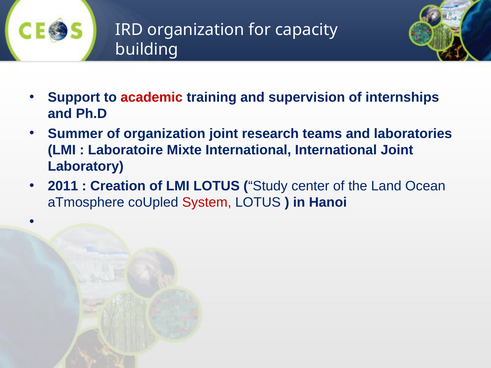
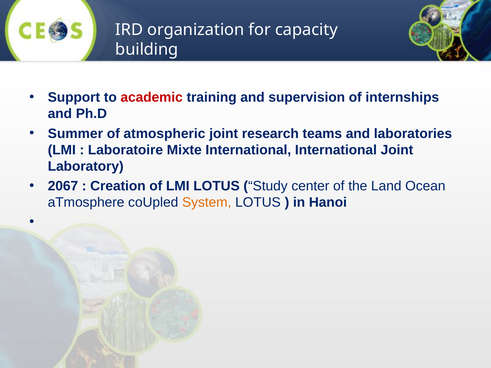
of organization: organization -> atmospheric (164, 134)
2011: 2011 -> 2067 (63, 186)
System colour: red -> orange (207, 203)
